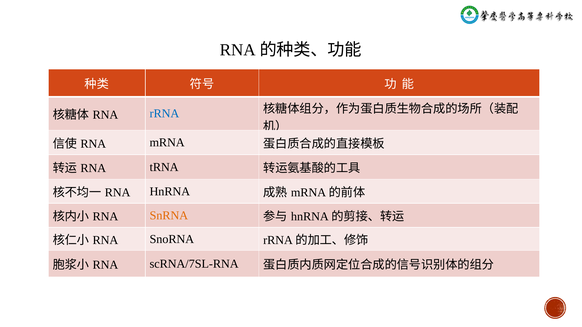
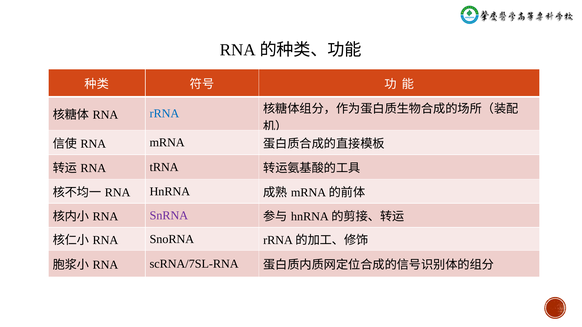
SnRNA colour: orange -> purple (169, 216)
